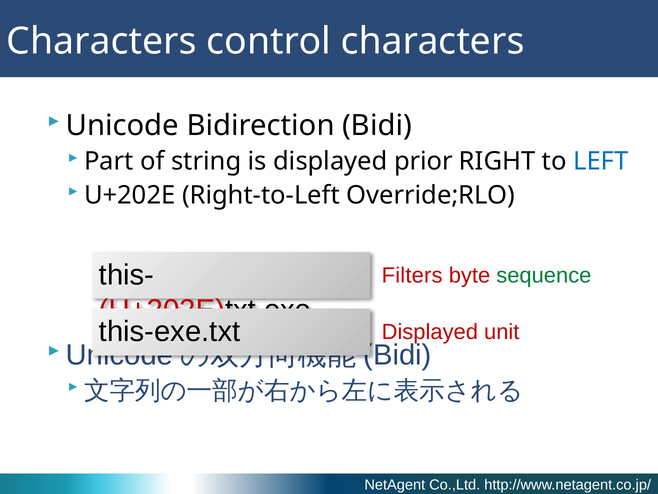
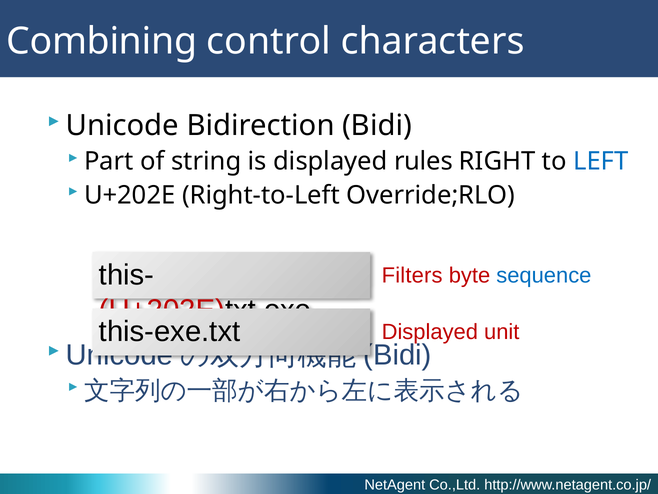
Characters: Characters -> Combining (102, 41)
prior: prior -> rules (423, 161)
sequence colour: green -> blue (544, 275)
